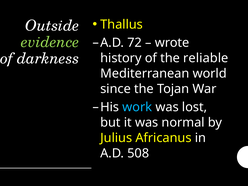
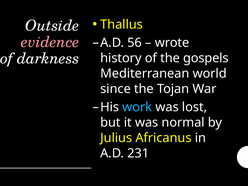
evidence colour: light green -> pink (50, 42)
72: 72 -> 56 (135, 43)
reliable: reliable -> gospels (206, 58)
508: 508 -> 231 (138, 153)
